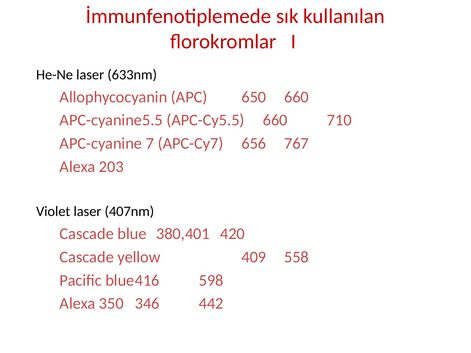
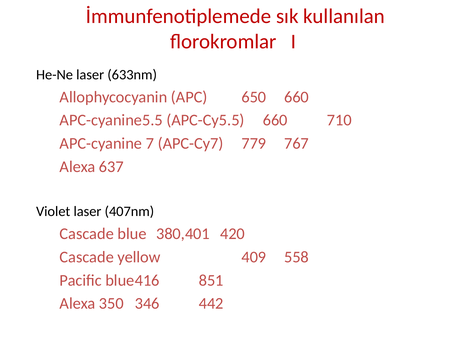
656: 656 -> 779 (254, 144)
203: 203 -> 637 (111, 167)
598: 598 -> 851 (211, 280)
